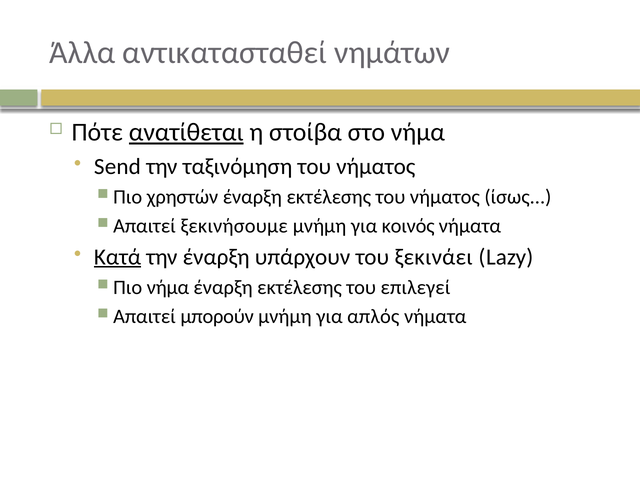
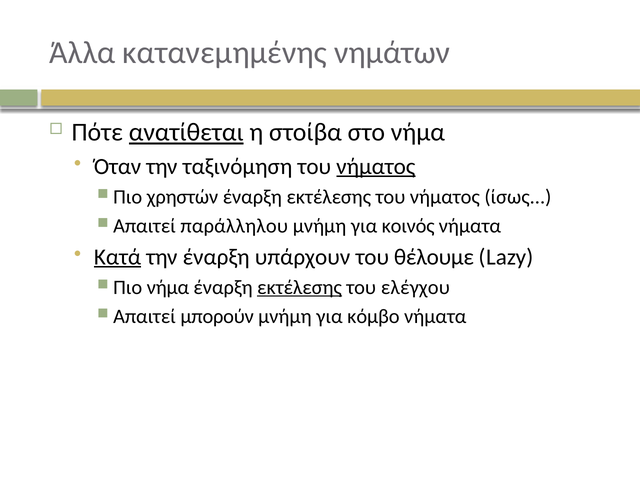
αντικατασταθεί: αντικατασταθεί -> κατανεμημένης (225, 53)
Send: Send -> Όταν (118, 166)
νήματος underline: none -> present (376, 166)
ξεκινήσουμε: ξεκινήσουμε -> παράλληλου (234, 226)
ξεκινάει: ξεκινάει -> θέλουμε (434, 257)
εκτέλεσης underline: none -> present (300, 287)
επιλεγεί: επιλεγεί -> ελέγχου (415, 287)
απλός: απλός -> κόμβο (373, 316)
